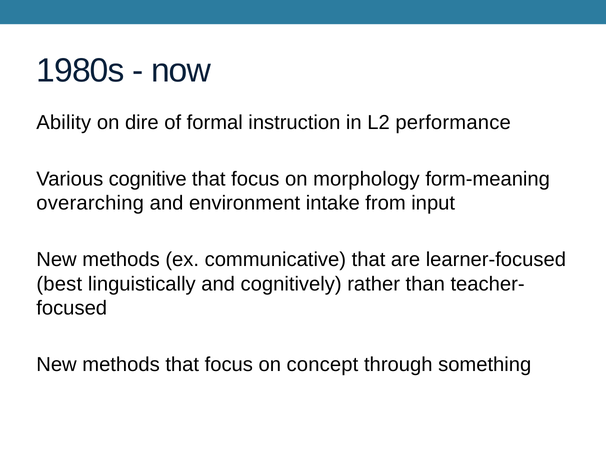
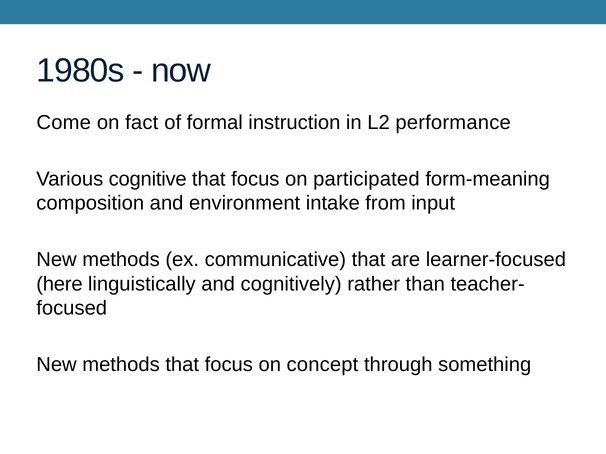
Ability: Ability -> Come (64, 123)
dire: dire -> fact (142, 123)
morphology: morphology -> participated (366, 179)
overarching: overarching -> composition (90, 203)
best: best -> here (59, 284)
